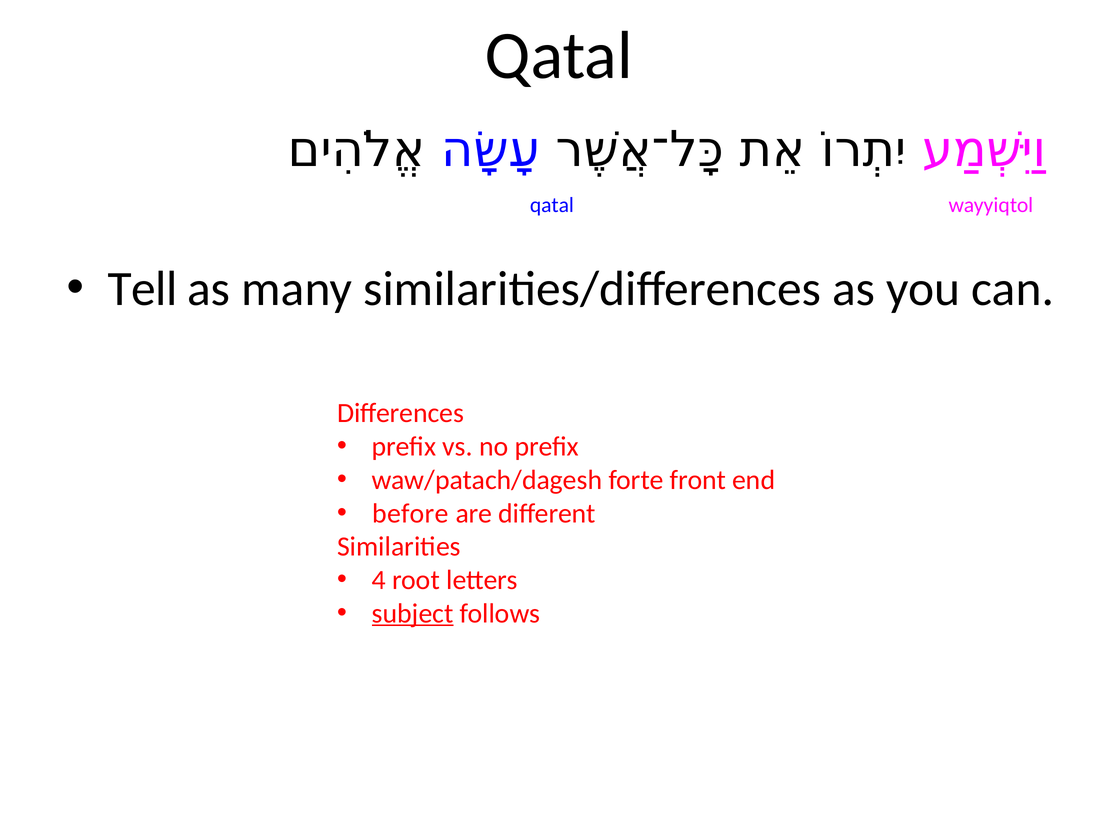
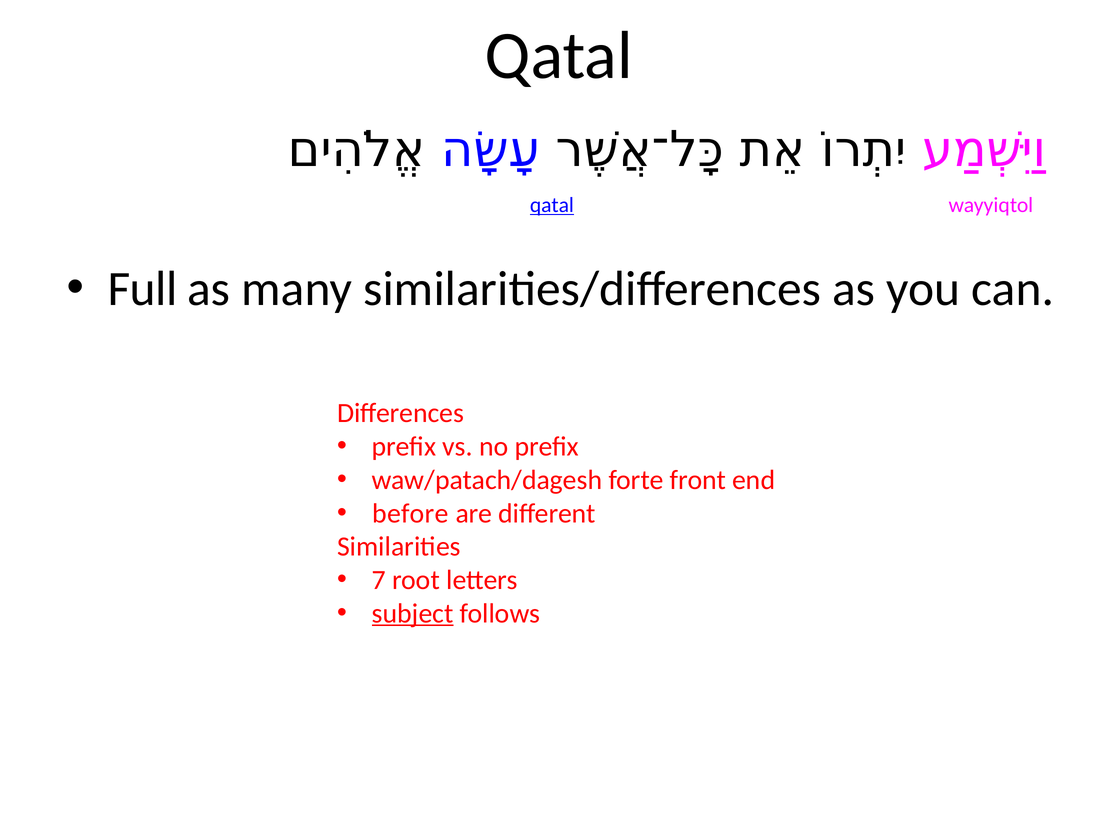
qatal underline: none -> present (552, 205)
Tell: Tell -> Full (142, 289)
4: 4 -> 7 (379, 581)
